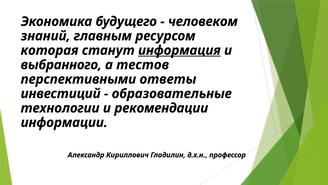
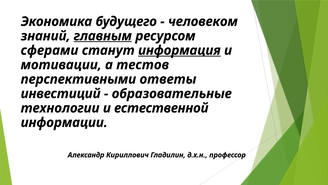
главным underline: none -> present (103, 36)
которая: которая -> сферами (50, 50)
выбранного: выбранного -> мотивации (61, 65)
рекомендации: рекомендации -> естественной (161, 108)
